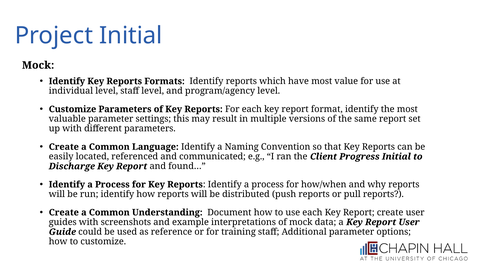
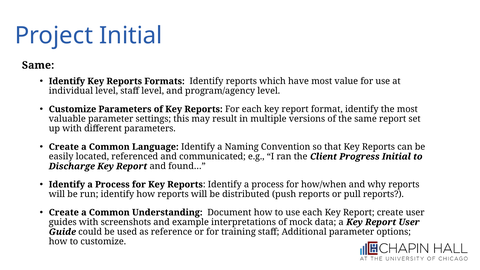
Mock: Mock -> Same (38, 65)
